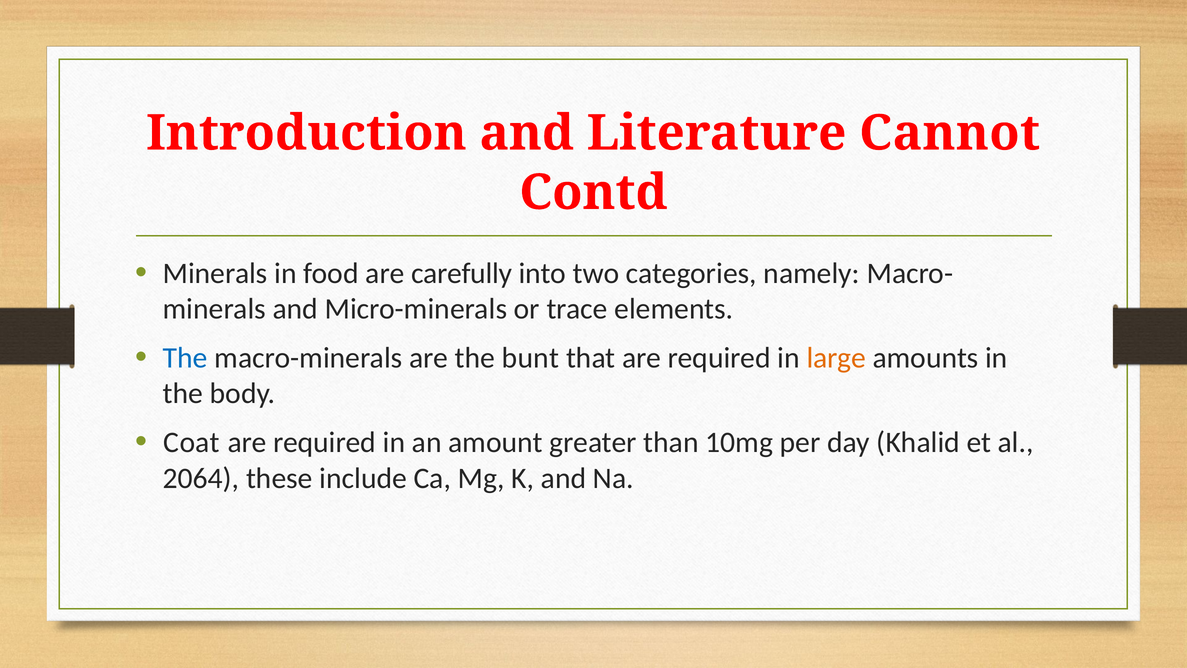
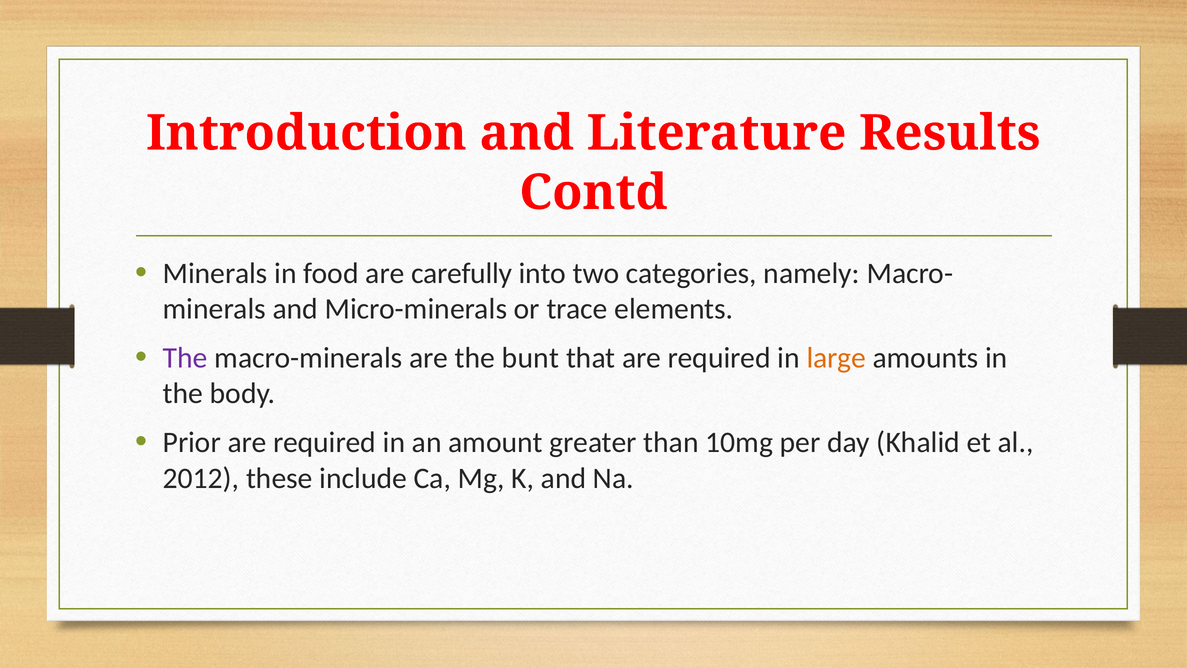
Cannot: Cannot -> Results (950, 133)
The colour: blue -> purple (185, 358)
Coat: Coat -> Prior (192, 442)
2064: 2064 -> 2012 (201, 478)
